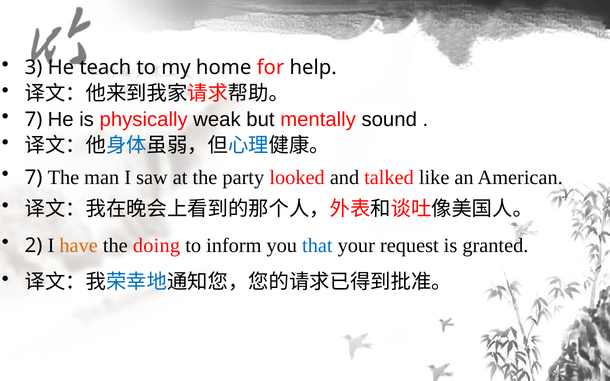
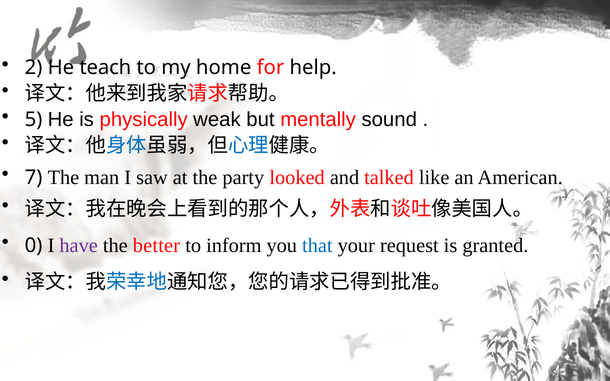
3: 3 -> 2 (34, 67)
7: 7 -> 5 (34, 119)
2: 2 -> 0 (34, 246)
have colour: orange -> purple (79, 246)
doing: doing -> better (156, 246)
